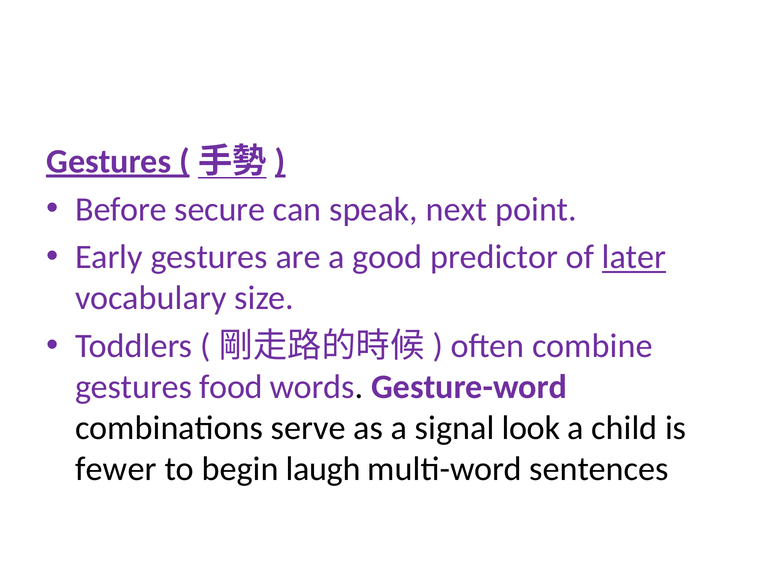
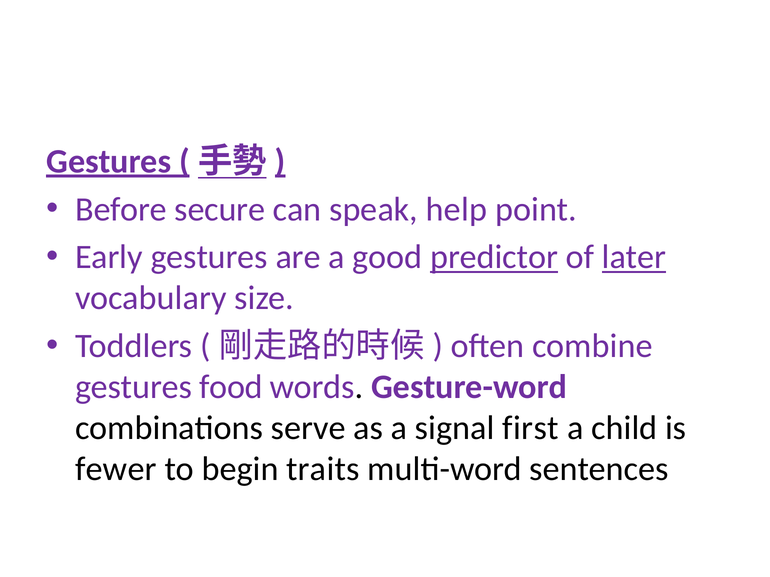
next: next -> help (456, 209)
predictor underline: none -> present (494, 257)
look: look -> first (531, 429)
laugh: laugh -> traits (323, 470)
